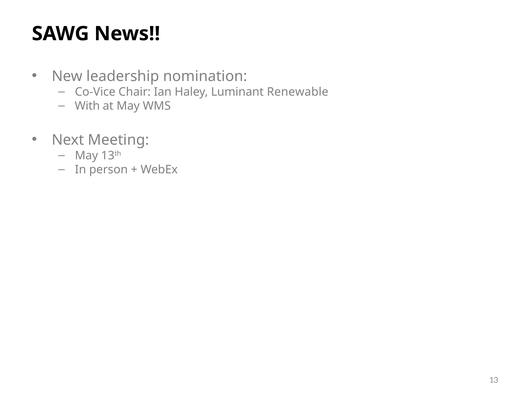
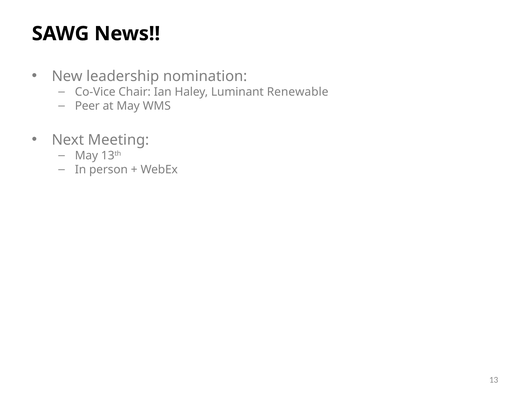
With: With -> Peer (87, 106)
